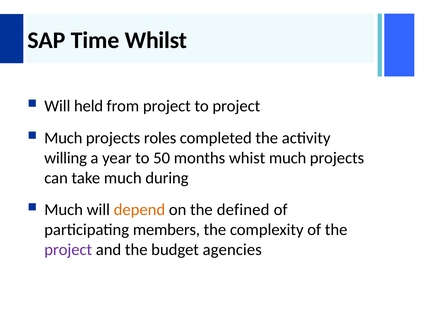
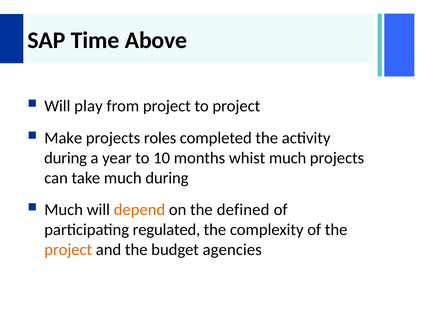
Whilst: Whilst -> Above (156, 40)
held: held -> play (88, 106)
Much: Much -> Make (63, 138)
willing: willing -> during (66, 158)
50: 50 -> 10 (162, 158)
members: members -> regulated (166, 230)
project colour: purple -> orange (68, 250)
